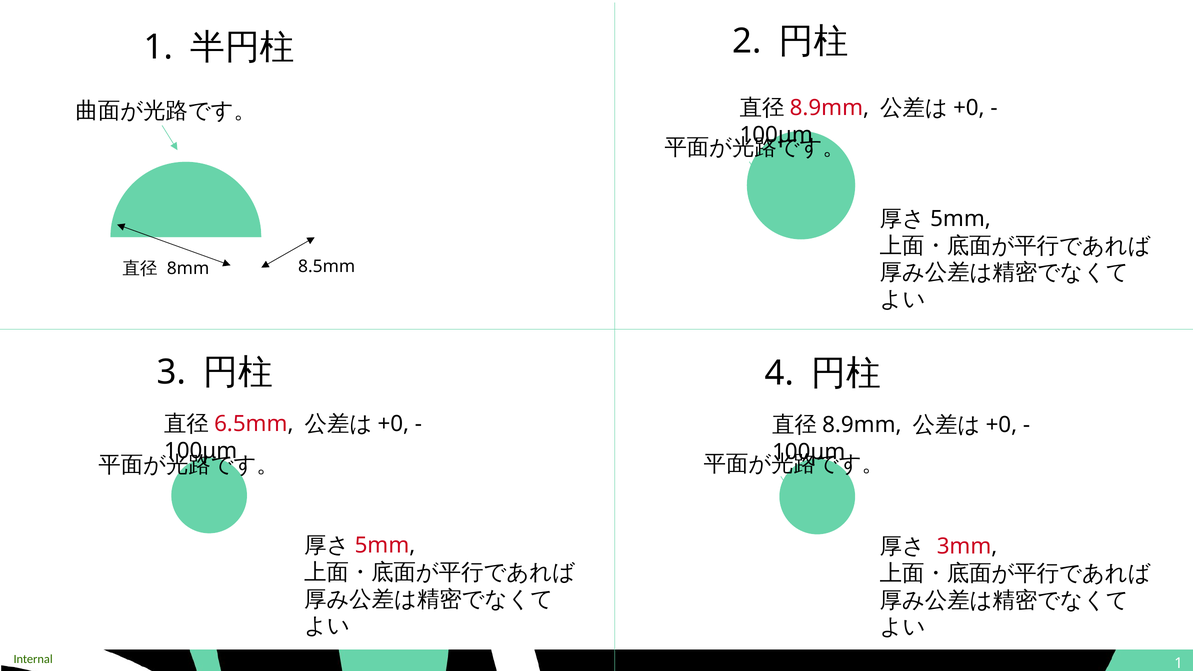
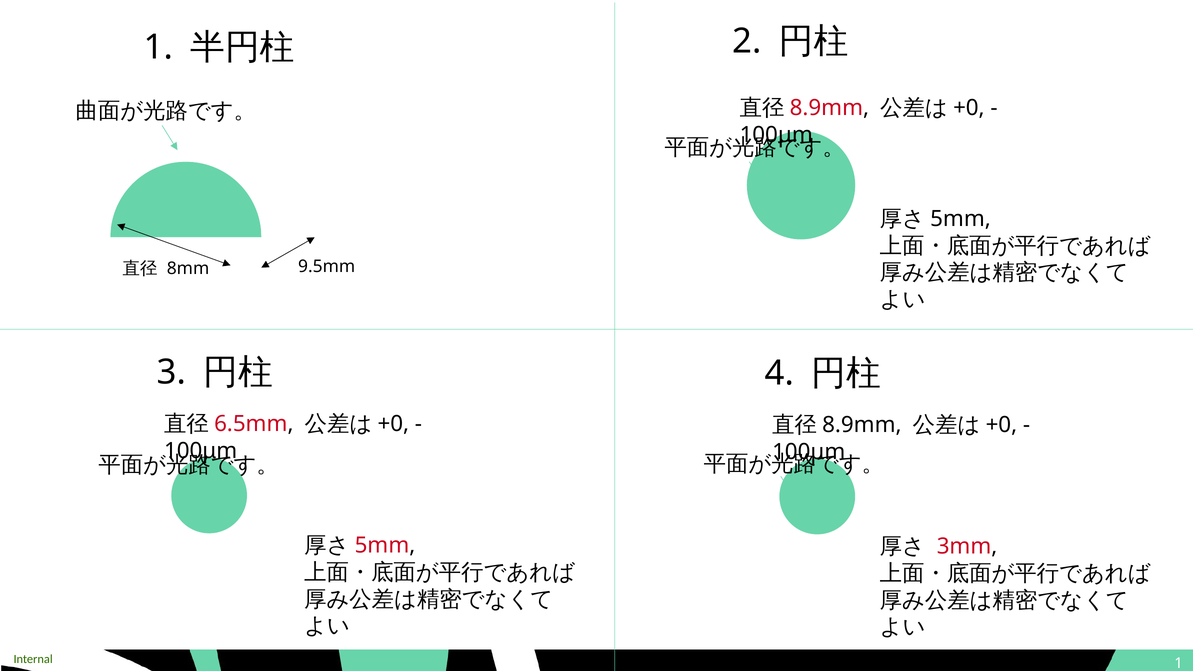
8.5mm: 8.5mm -> 9.5mm (327, 266)
